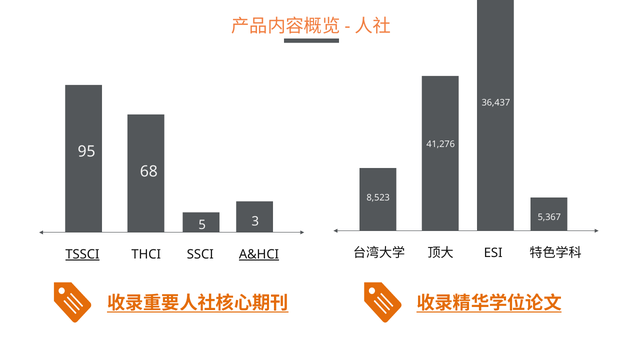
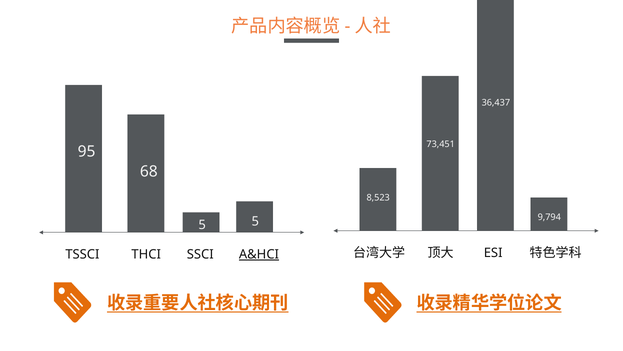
41,276: 41,276 -> 73,451 (441, 144)
5,367: 5,367 -> 9,794 (549, 217)
5 3: 3 -> 5 (255, 221)
TSSCI underline: present -> none (82, 254)
